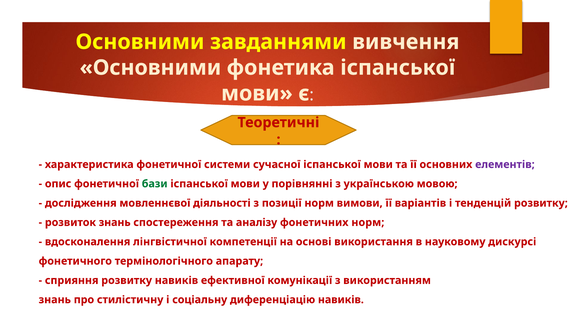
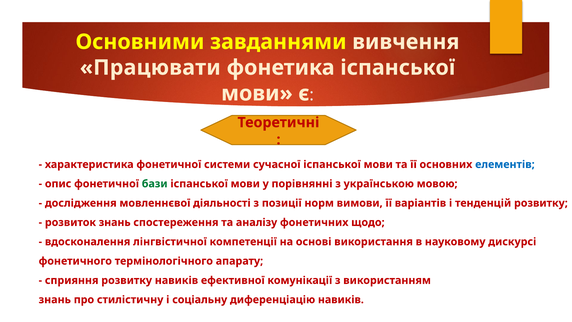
Основними: Основними -> Працювати (150, 68)
елементів colour: purple -> blue (505, 164)
фонетичних норм: норм -> щодо (368, 222)
